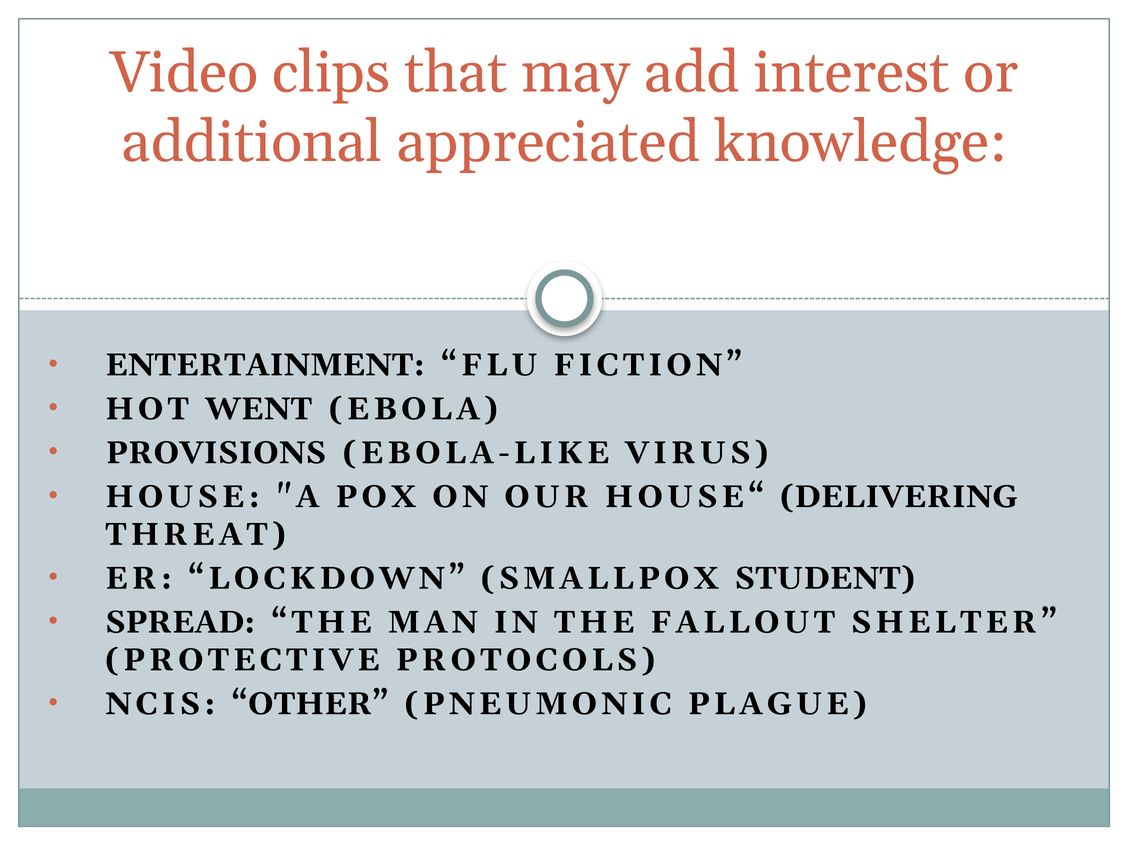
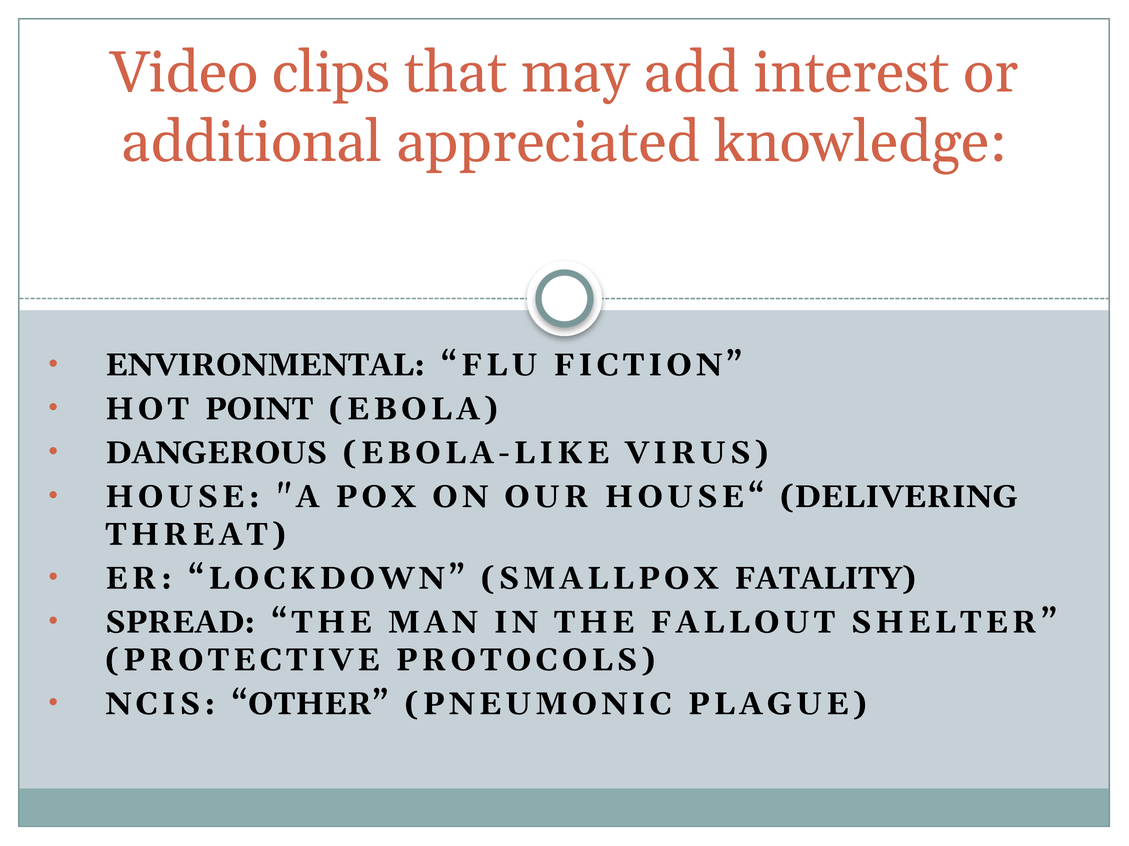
ENTERTAINMENT: ENTERTAINMENT -> ENVIRONMENTAL (265, 365)
WENT: WENT -> POINT (259, 409)
PROVISIONS: PROVISIONS -> DANGEROUS (216, 453)
STUDENT: STUDENT -> FATALITY (825, 579)
